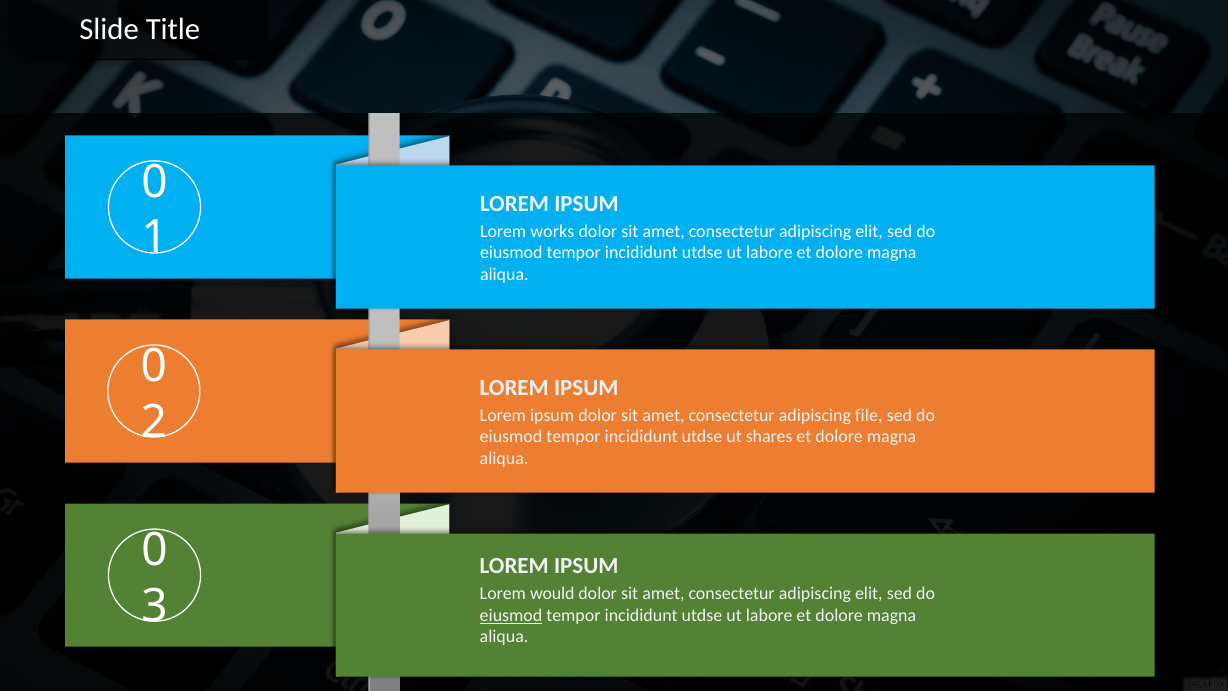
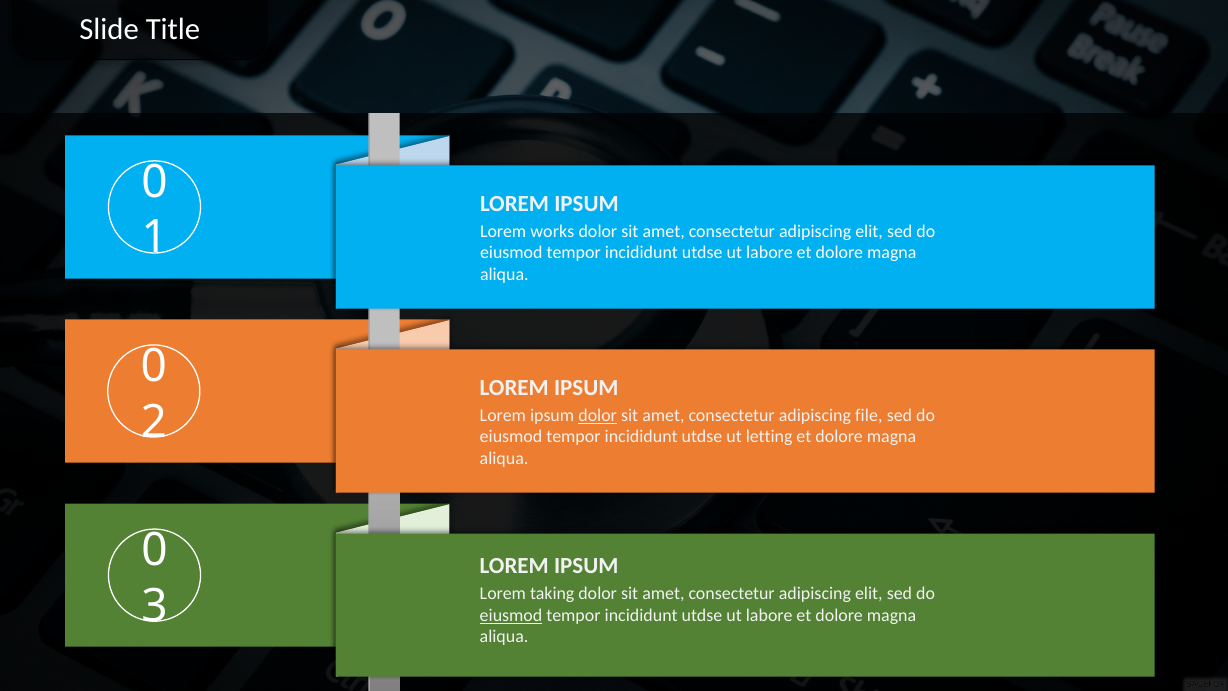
dolor underline: none -> present (598, 415)
shares: shares -> letting (769, 437)
would: would -> taking (552, 594)
